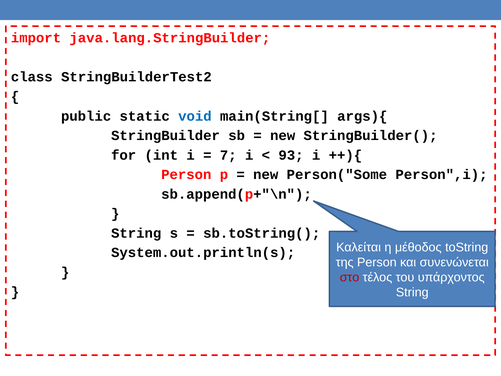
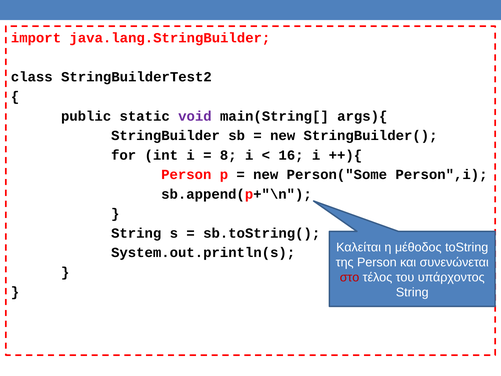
void colour: blue -> purple (195, 116)
7: 7 -> 8 (228, 155)
93: 93 -> 16 (291, 155)
